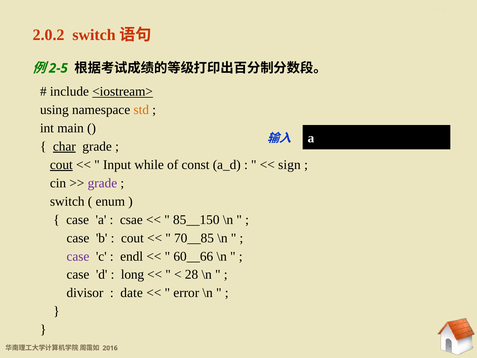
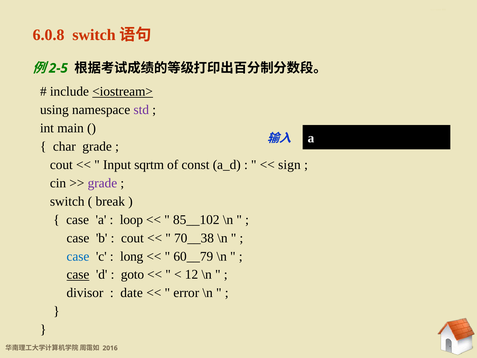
2.0.2: 2.0.2 -> 6.0.8 (49, 35)
std colour: orange -> purple (141, 110)
char underline: present -> none (64, 146)
cout underline: present -> none (61, 165)
while: while -> sqrtm (149, 165)
enum: enum -> break (110, 201)
csae: csae -> loop (131, 220)
85__150: 85__150 -> 85__102 (196, 220)
70__85: 70__85 -> 70__38 (194, 238)
case colour: purple -> blue (78, 256)
endl: endl -> long (132, 256)
60__66: 60__66 -> 60__79 (193, 256)
case underline: none -> present (78, 274)
long: long -> goto (132, 274)
28: 28 -> 12 (192, 274)
